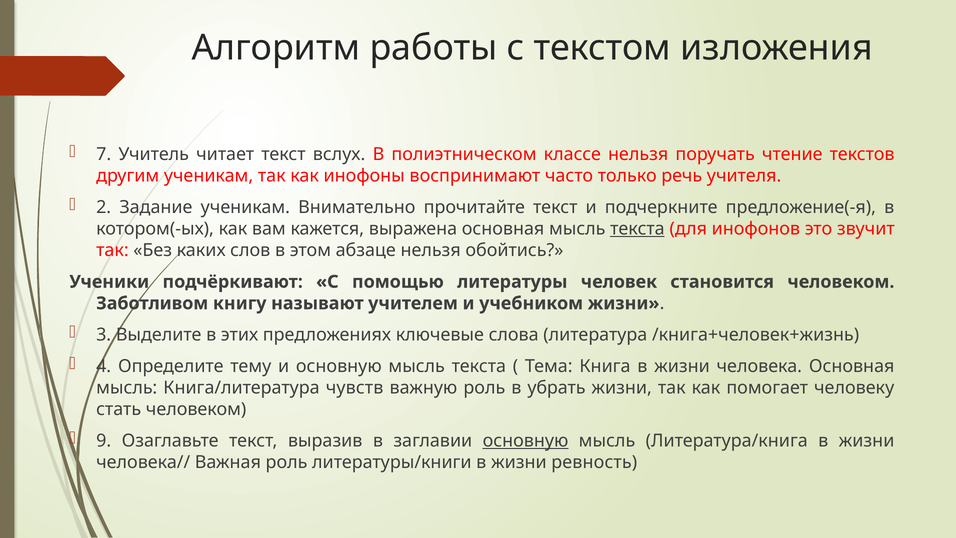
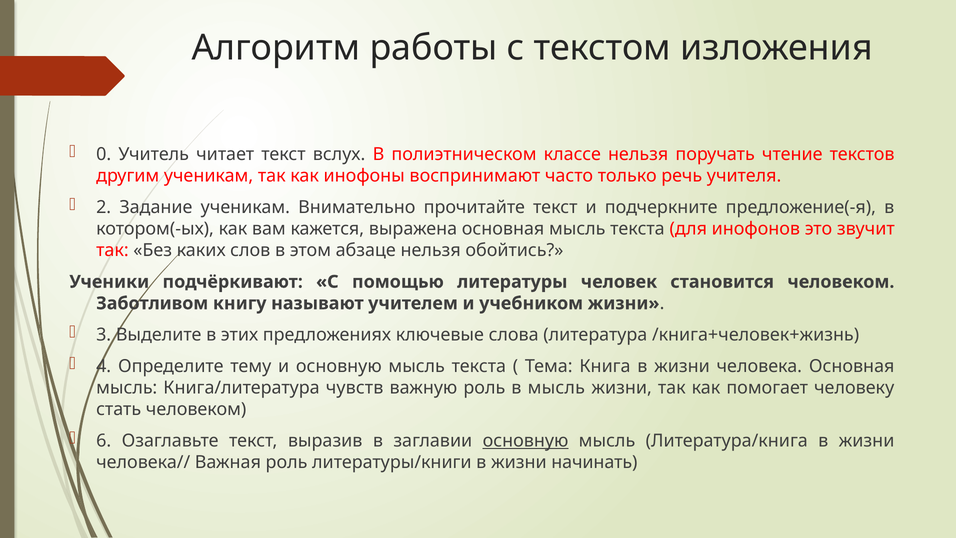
7: 7 -> 0 (104, 154)
текста underline: present -> none (637, 229)
в убрать: убрать -> мысль (556, 388)
9: 9 -> 6 (104, 441)
ревность: ревность -> начинать (594, 462)
